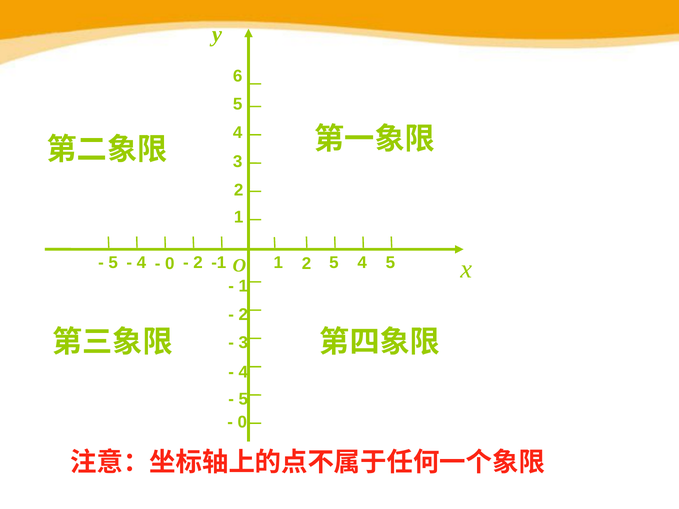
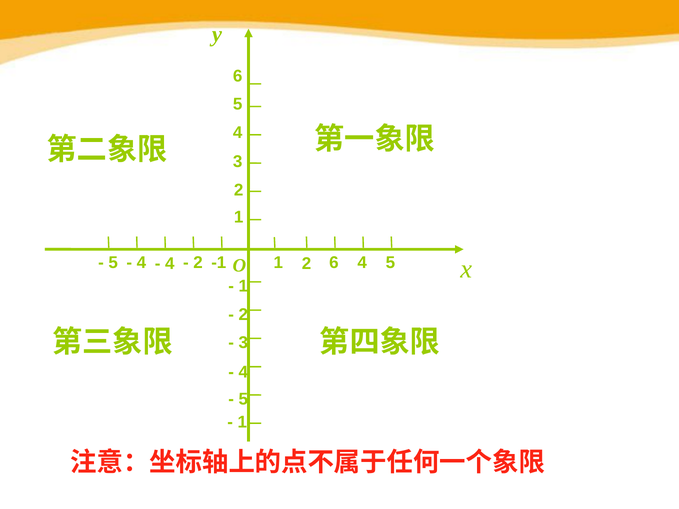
2 5: 5 -> 6 (334, 263)
0: 0 -> 4 (170, 264)
0: 0 -> 1 (242, 422)
